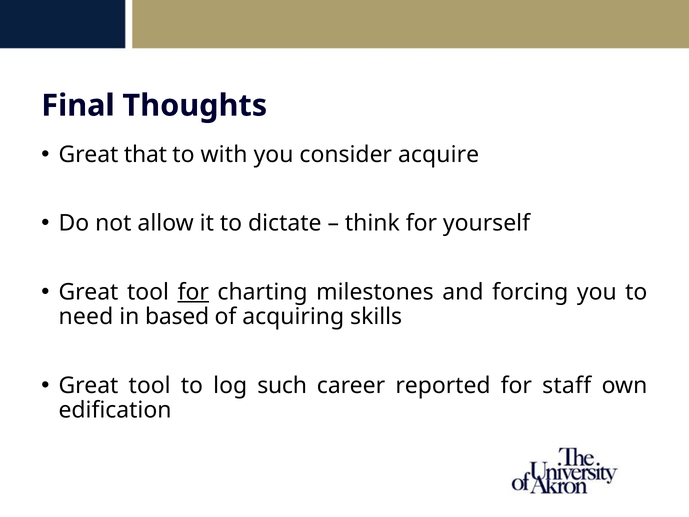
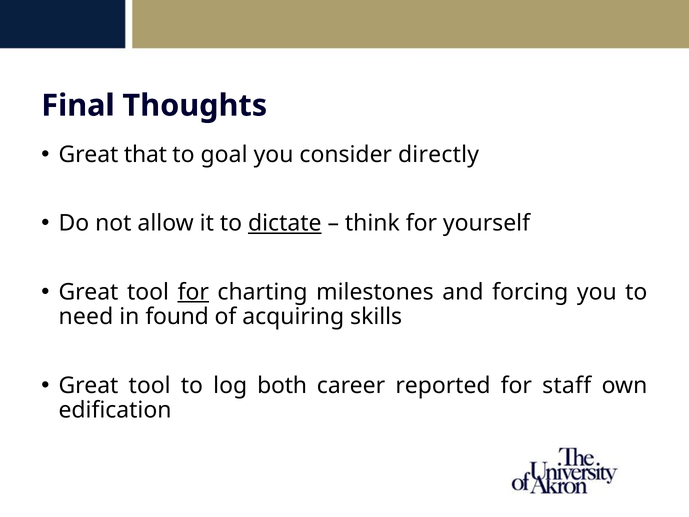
with: with -> goal (224, 154)
acquire: acquire -> directly (439, 154)
dictate underline: none -> present (285, 223)
based: based -> found (177, 317)
such: such -> both (282, 385)
